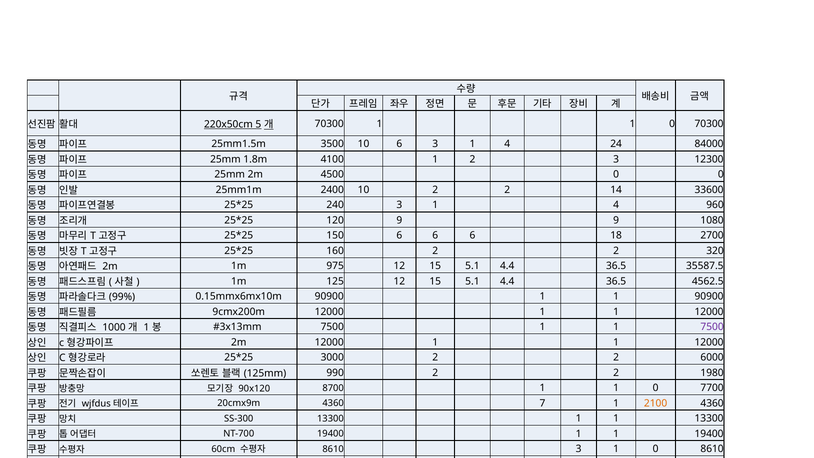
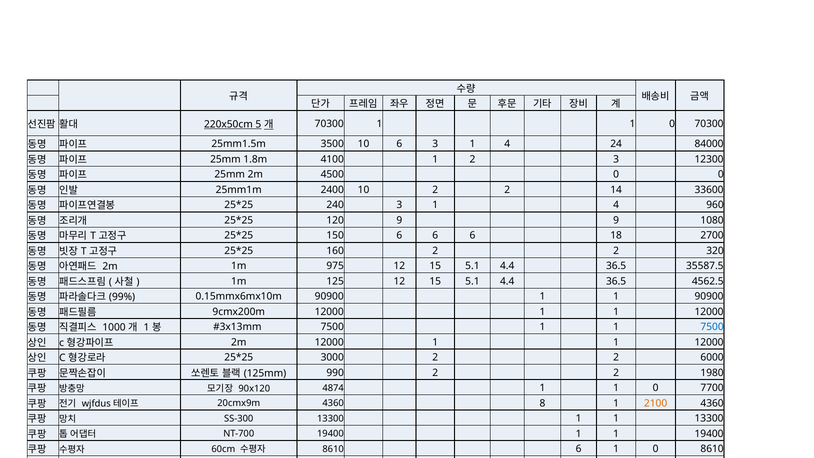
7500 colour: purple -> blue (712, 327)
8700: 8700 -> 4874 (333, 388)
7: 7 -> 8 (542, 403)
8610 3: 3 -> 6 (579, 449)
